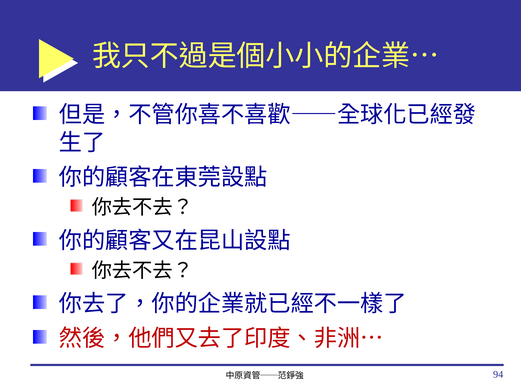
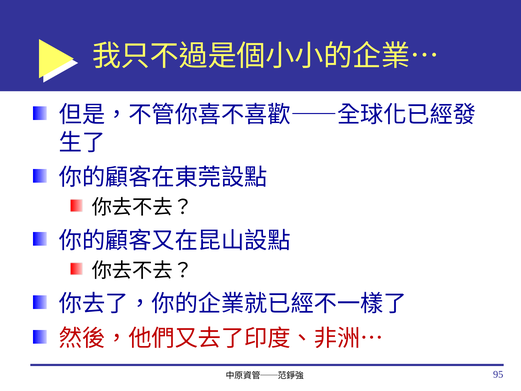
94: 94 -> 95 (498, 374)
